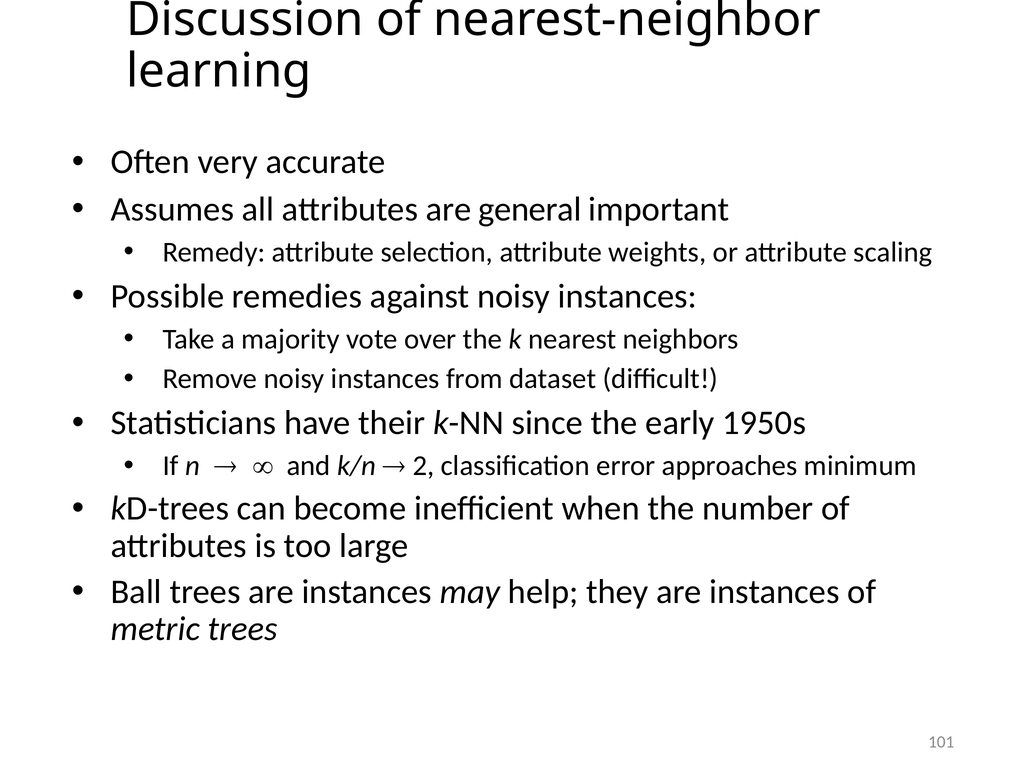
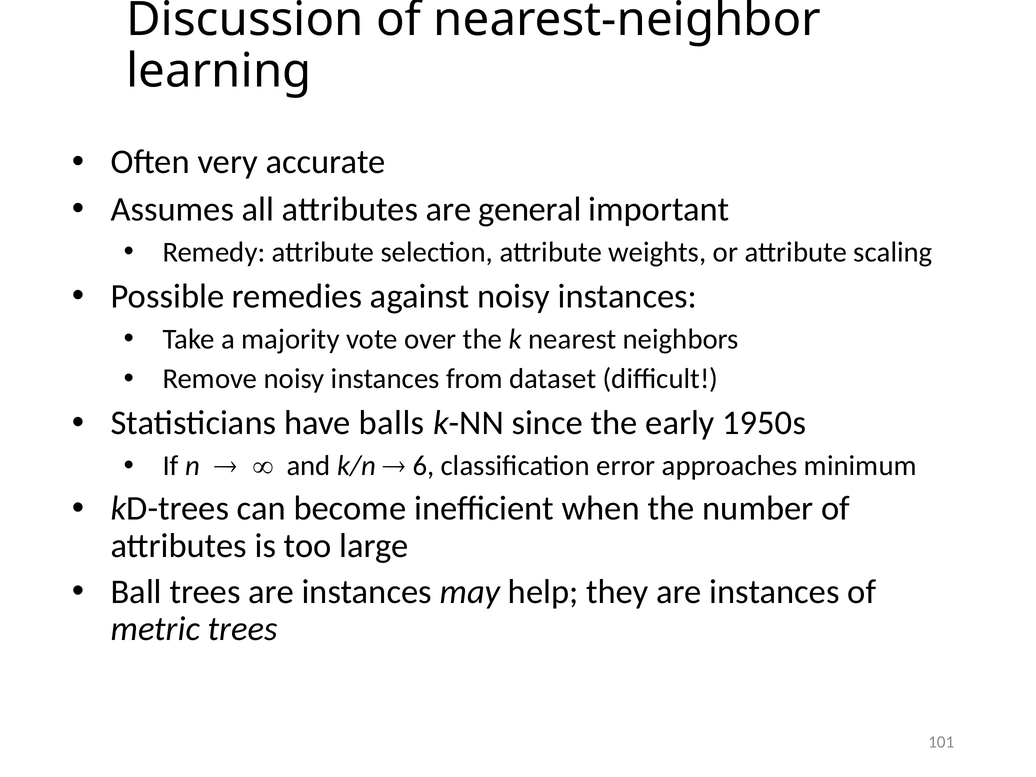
their: their -> balls (392, 423)
2: 2 -> 6 (423, 466)
